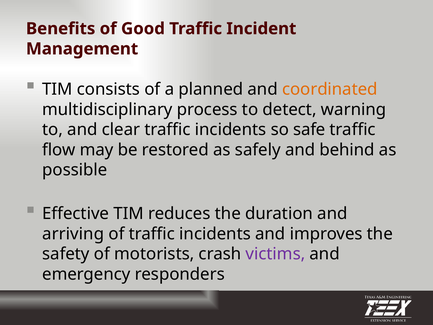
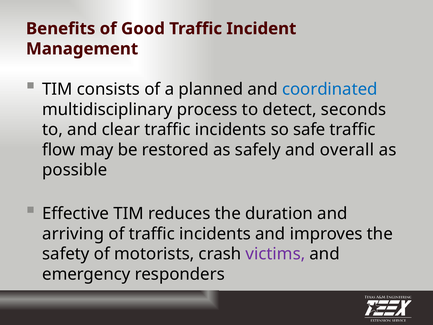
coordinated colour: orange -> blue (330, 89)
warning: warning -> seconds (354, 109)
behind: behind -> overall (347, 150)
